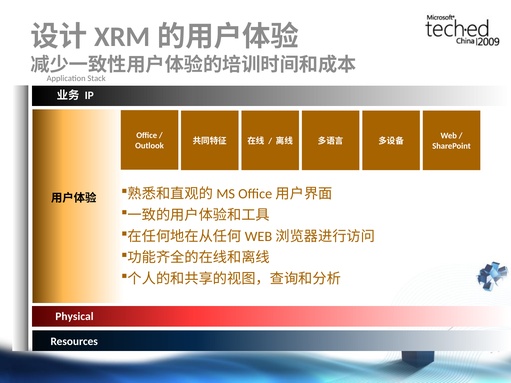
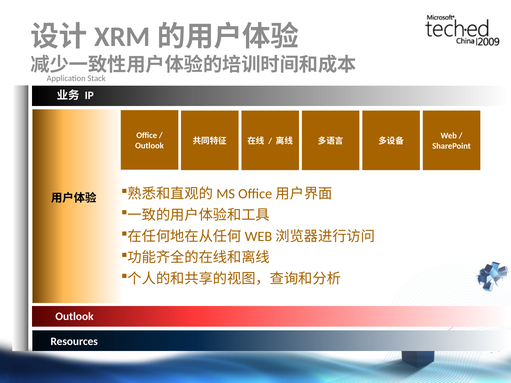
Physical: Physical -> Outlook (74, 316)
